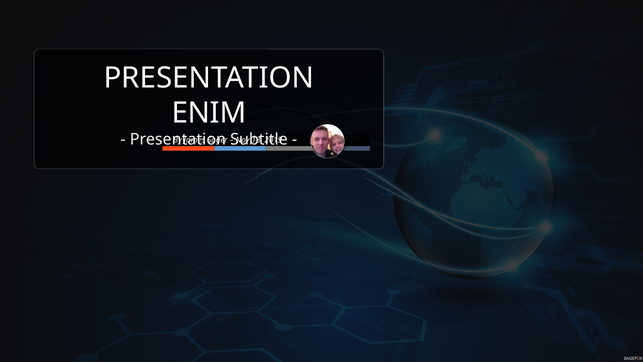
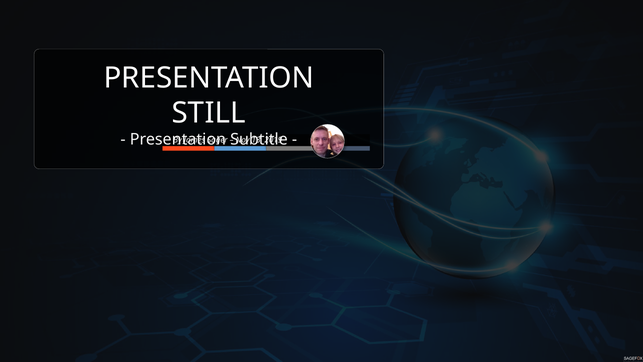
ENIM: ENIM -> STILL (209, 113)
